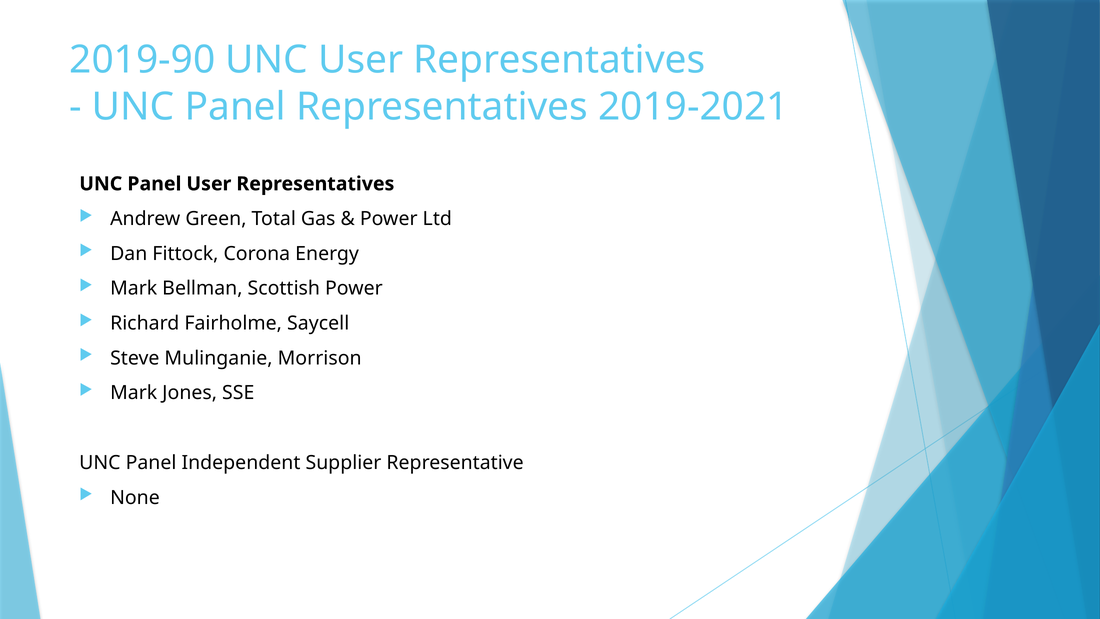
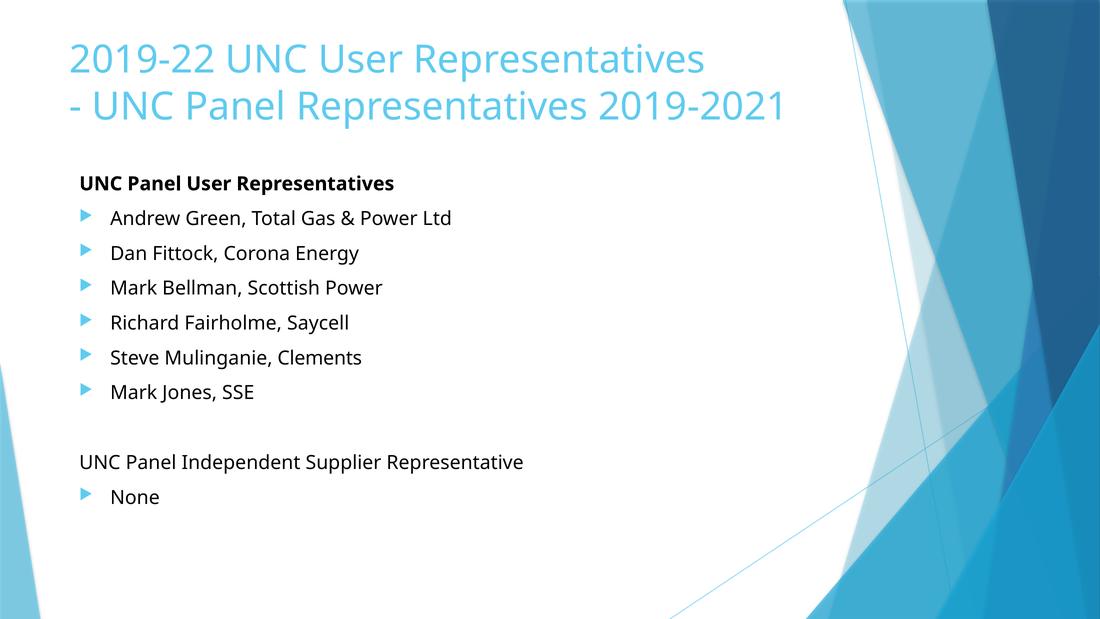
2019-90: 2019-90 -> 2019-22 (142, 60)
Morrison: Morrison -> Clements (320, 358)
